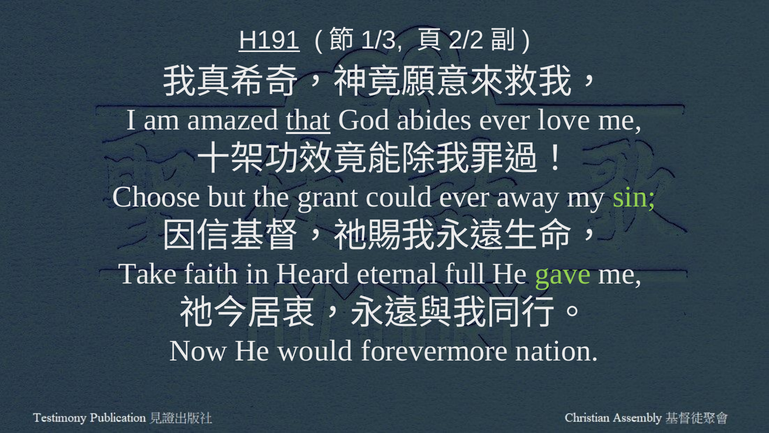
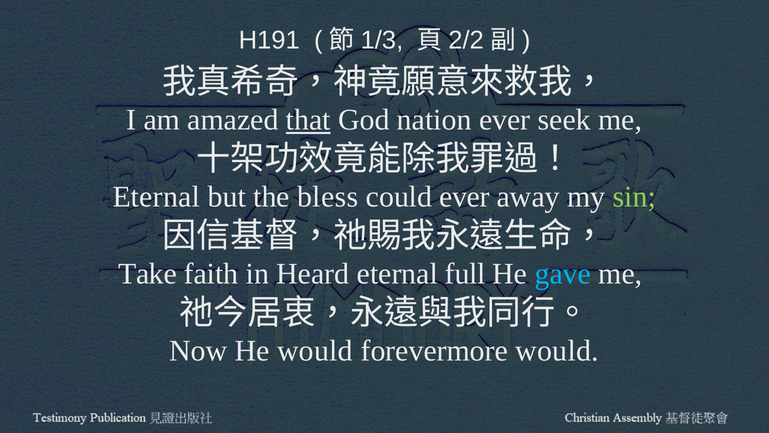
H191 underline: present -> none (269, 40)
abides: abides -> nation (434, 120)
love: love -> seek (564, 120)
Choose: Choose -> Eternal (156, 197)
grant: grant -> bless (328, 197)
gave colour: light green -> light blue (563, 274)
forevermore nation: nation -> would (557, 351)
